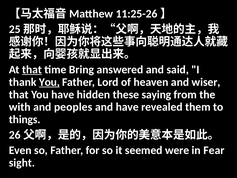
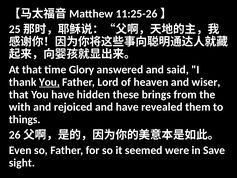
that underline: present -> none (32, 69)
Bring: Bring -> Glory (82, 69)
saying: saying -> brings (156, 94)
peoples: peoples -> rejoiced (73, 107)
Fear: Fear -> Save (214, 150)
